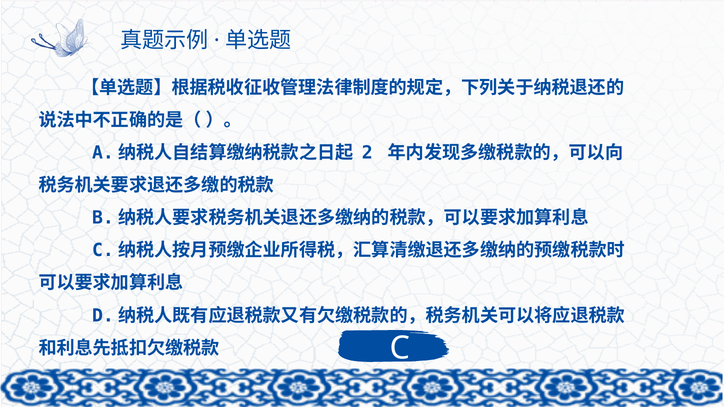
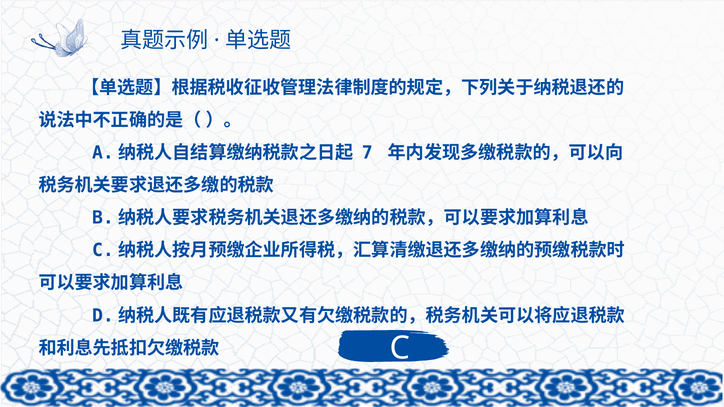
2: 2 -> 7 (367, 153)
